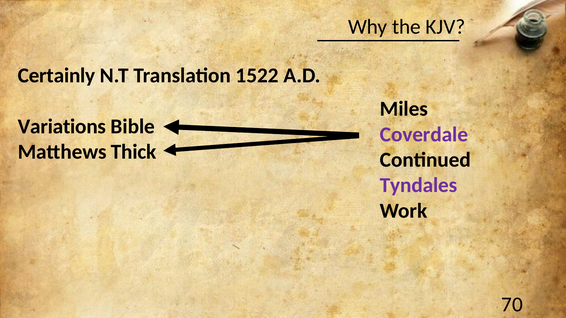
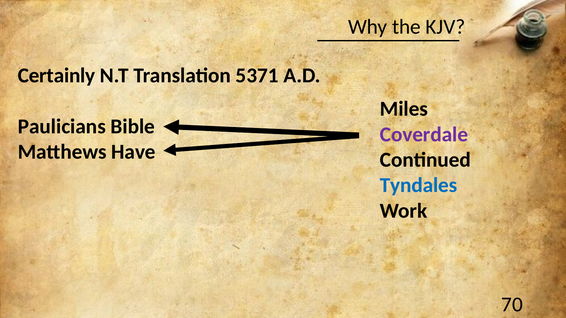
1522: 1522 -> 5371 (257, 76)
Variations: Variations -> Paulicians (62, 127)
Thick: Thick -> Have (133, 152)
Tyndales colour: purple -> blue (419, 185)
